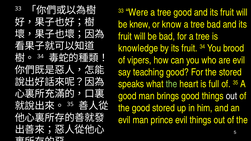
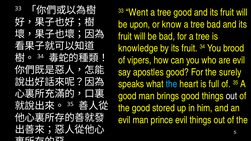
Were: Were -> Went (137, 12)
knew: knew -> upon (140, 24)
teaching: teaching -> apostles (148, 72)
the stored: stored -> surely (230, 72)
the colour: light green -> light blue (172, 84)
